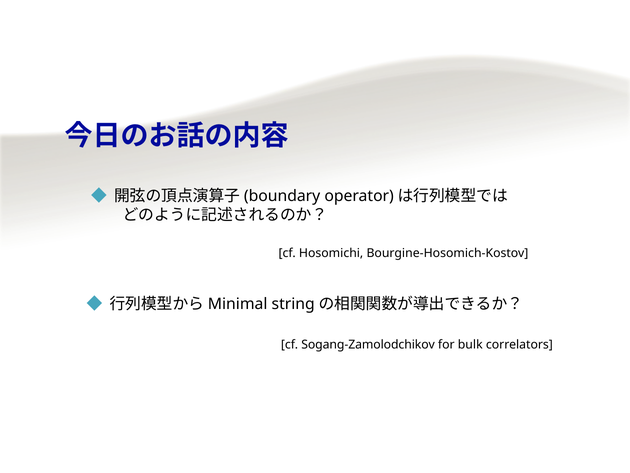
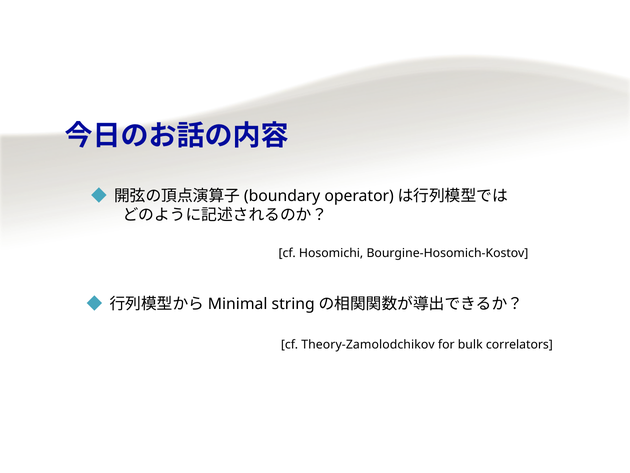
Sogang-Zamolodchikov: Sogang-Zamolodchikov -> Theory-Zamolodchikov (368, 344)
